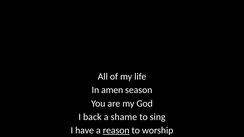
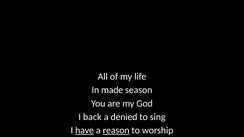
amen: amen -> made (112, 90)
shame: shame -> denied (124, 117)
have underline: none -> present (85, 131)
